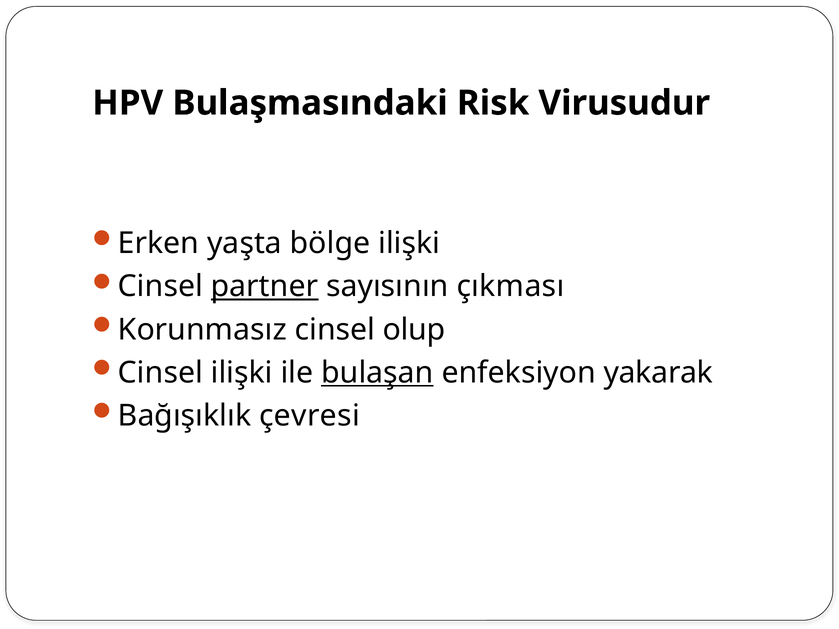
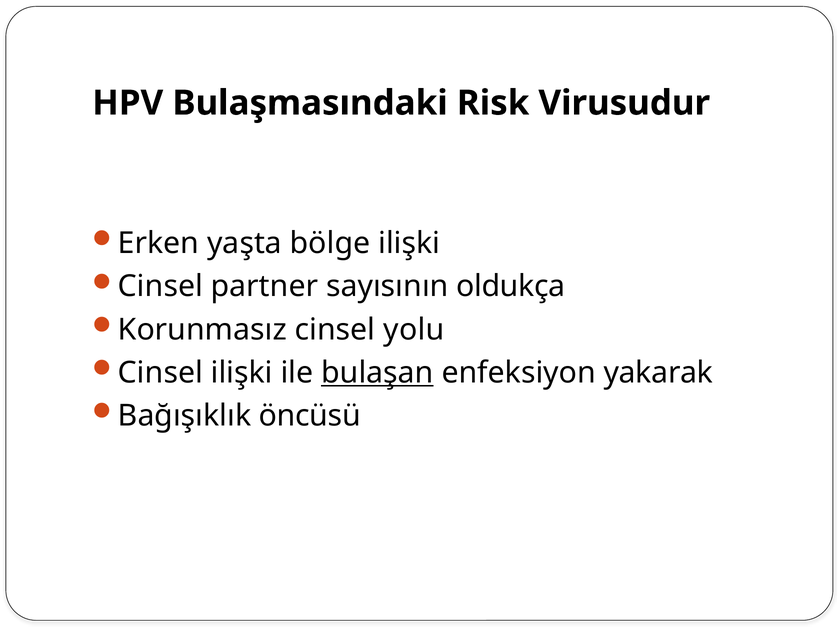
partner underline: present -> none (264, 287)
çıkması: çıkması -> oldukça (511, 287)
olup: olup -> yolu (414, 330)
çevresi: çevresi -> öncüsü (310, 416)
